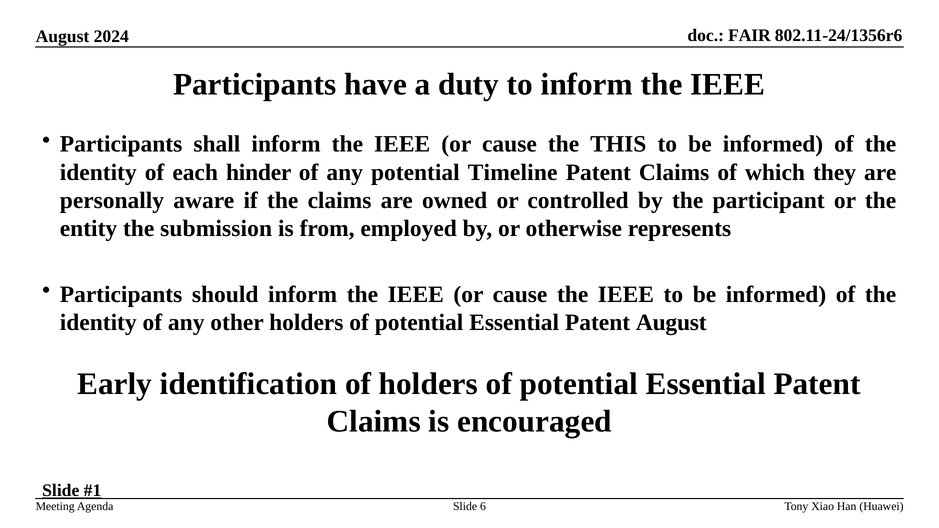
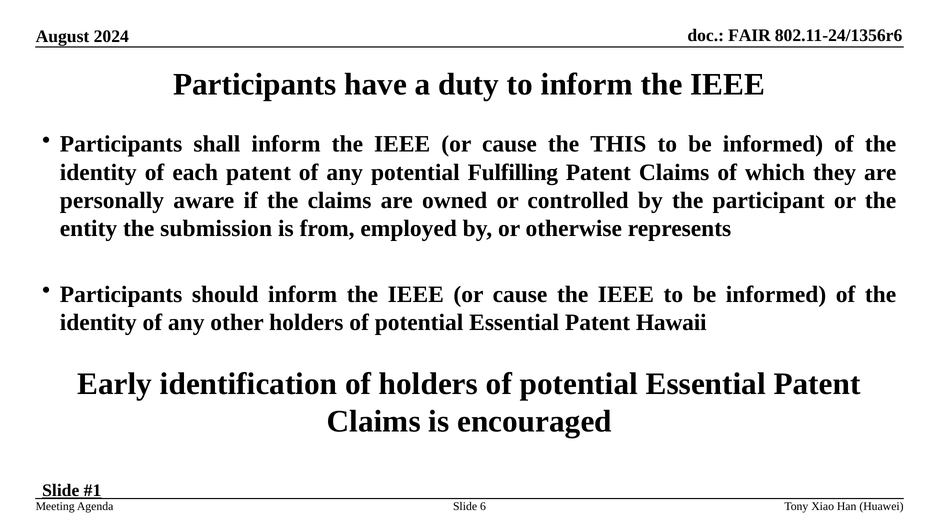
each hinder: hinder -> patent (258, 172)
Timeline: Timeline -> Fulfilling (513, 172)
Patent August: August -> Hawaii (671, 323)
